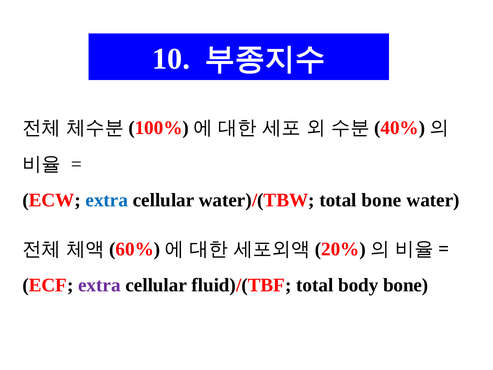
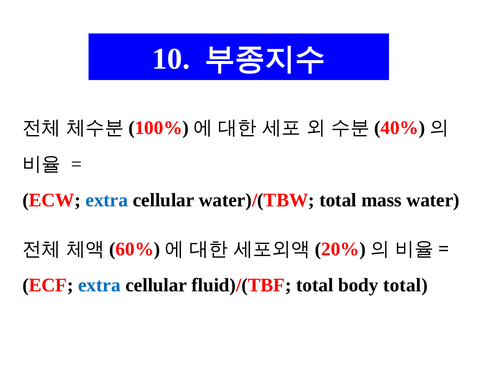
total bone: bone -> mass (382, 200)
extra colour: purple -> blue (99, 285)
body bone: bone -> total (405, 285)
